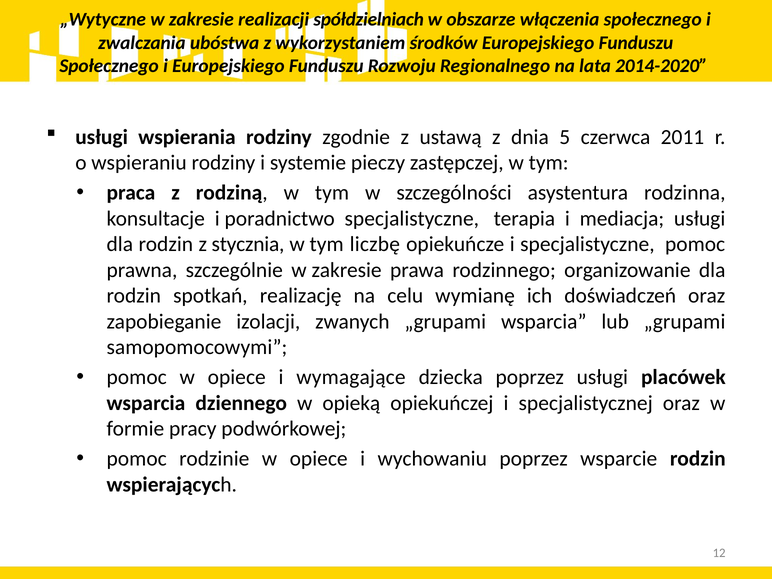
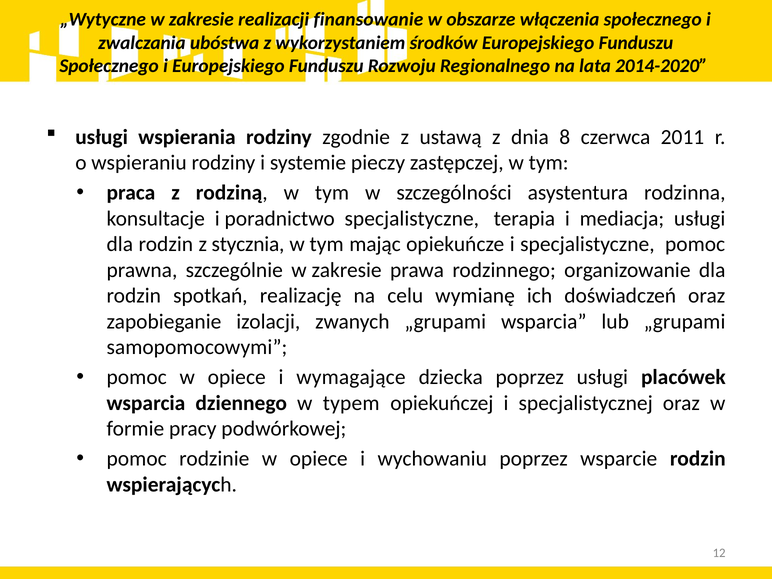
spółdzielniach: spółdzielniach -> finansowanie (368, 20)
5: 5 -> 8 (565, 137)
liczbę: liczbę -> mając (375, 244)
opieką: opieką -> typem (351, 403)
